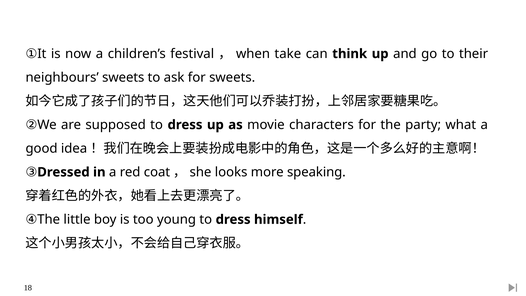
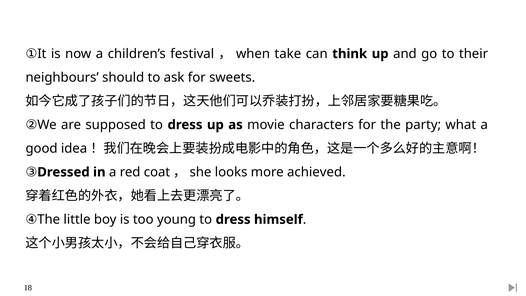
neighbours sweets: sweets -> should (123, 77)
speaking: speaking -> achieved (316, 172)
